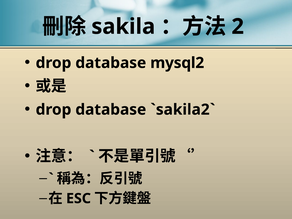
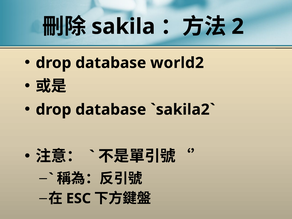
mysql2: mysql2 -> world2 (177, 63)
